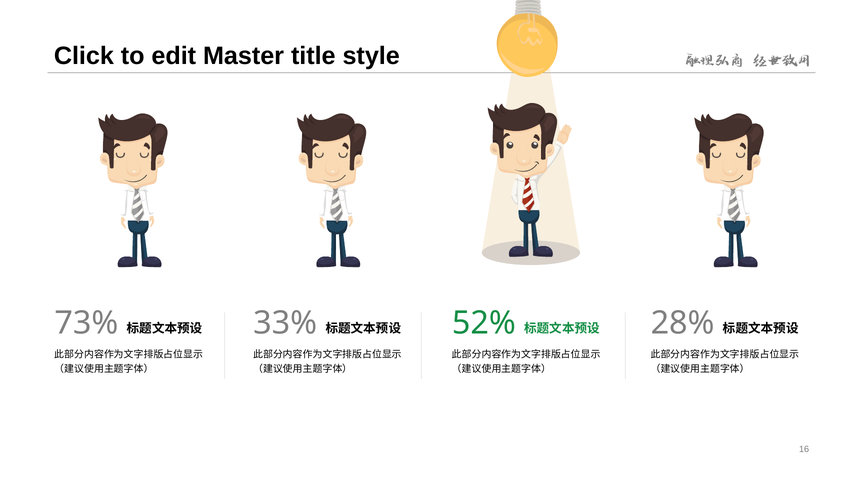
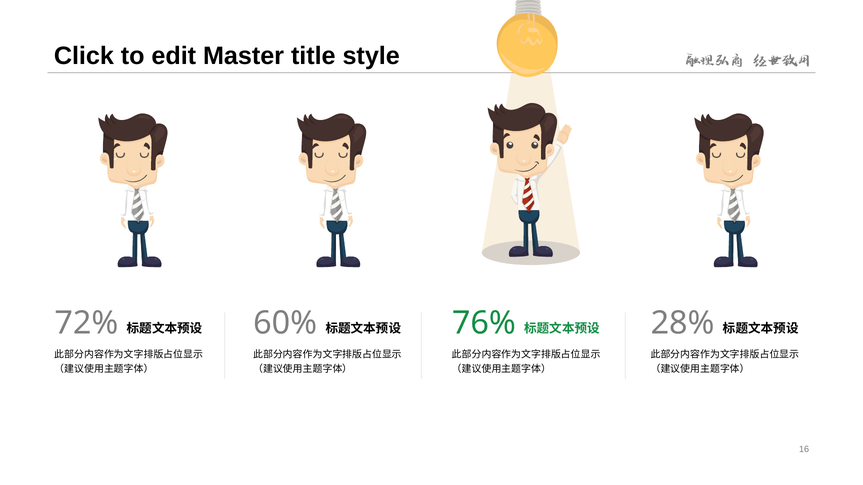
73%: 73% -> 72% (86, 323)
33%: 33% -> 60% (285, 323)
52%: 52% -> 76% (484, 323)
